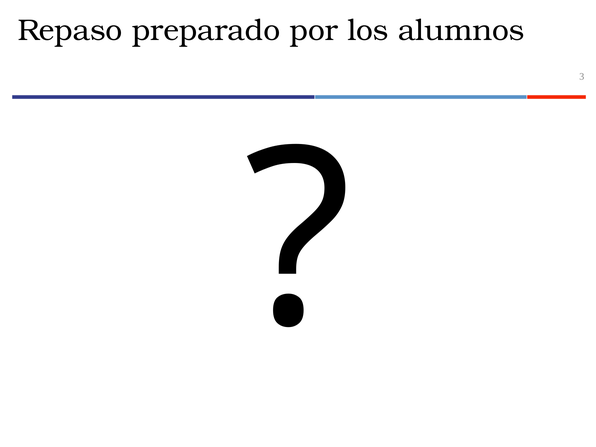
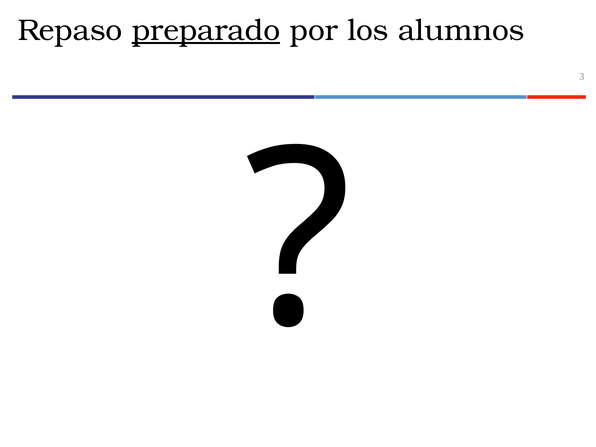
preparado underline: none -> present (206, 30)
